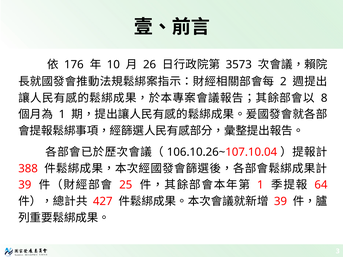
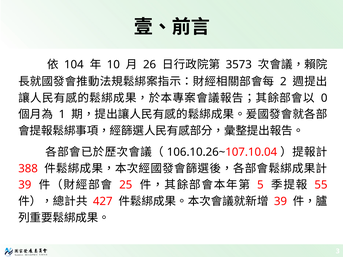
176: 176 -> 104 (74, 65)
8: 8 -> 0 (324, 98)
1: 1 -> 5 (260, 185)
64: 64 -> 55 (321, 185)
